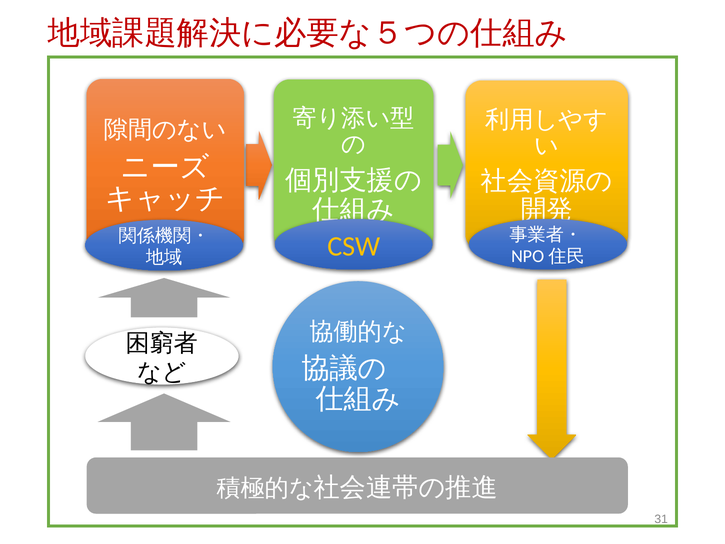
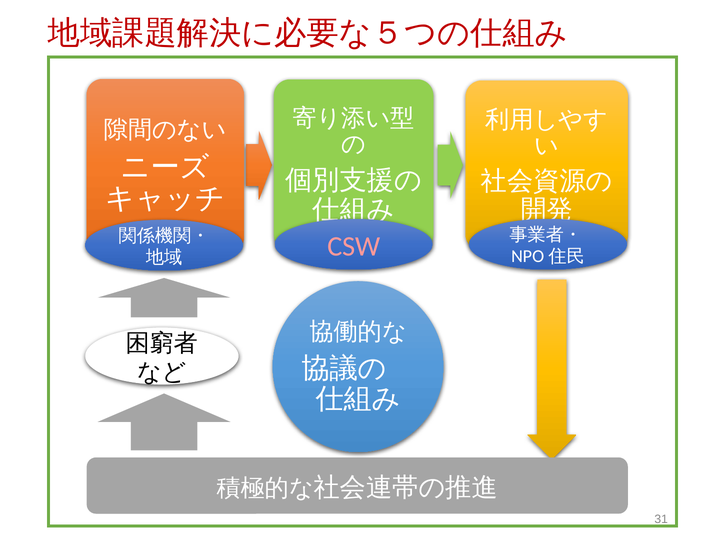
CSW colour: yellow -> pink (354, 246)
